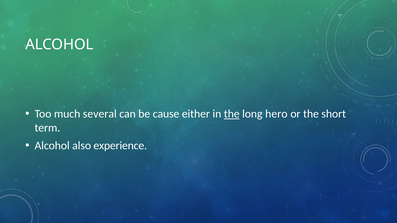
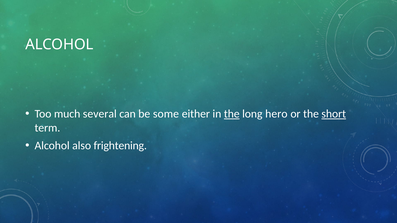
cause: cause -> some (166, 114)
short underline: none -> present (334, 114)
experience: experience -> frightening (120, 146)
